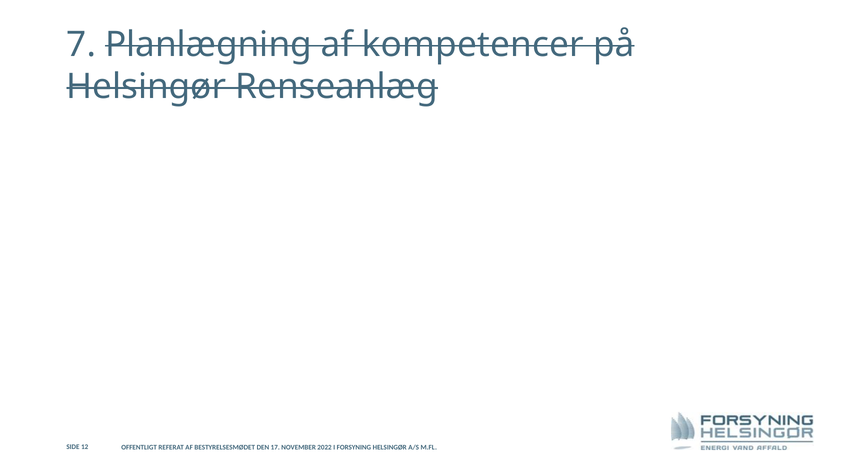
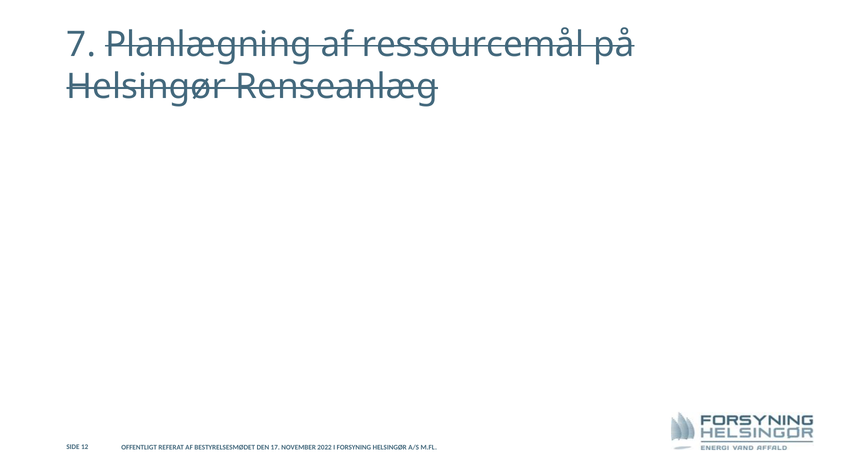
kompetencer: kompetencer -> ressourcemål (473, 44)
